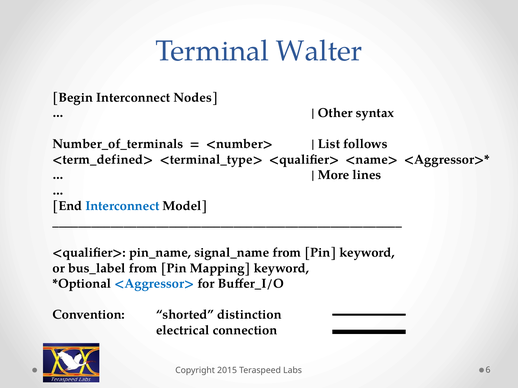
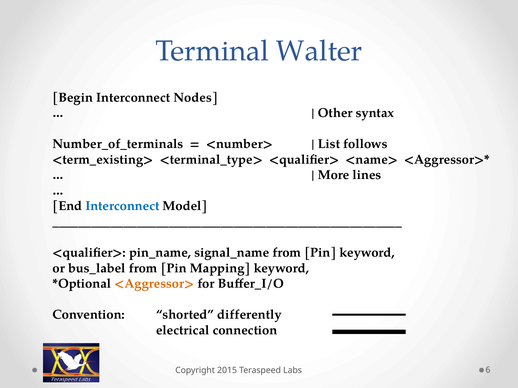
<term_defined>: <term_defined> -> <term_existing> (103, 160)
<Aggressor> colour: blue -> orange (154, 284)
distinction: distinction -> differently (249, 315)
